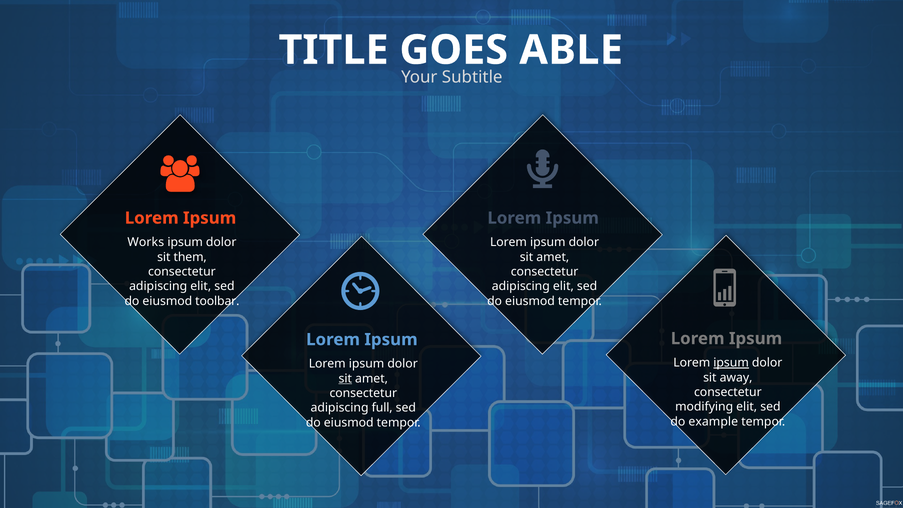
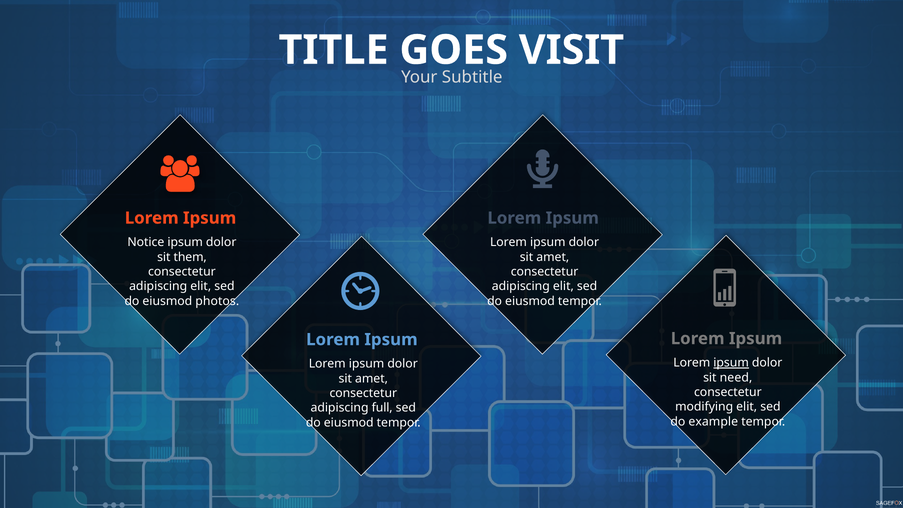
ABLE: ABLE -> VISIT (571, 50)
Works: Works -> Notice (146, 242)
toolbar: toolbar -> photos (217, 301)
away: away -> need (736, 377)
sit underline: present -> none (345, 378)
